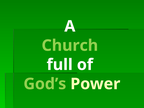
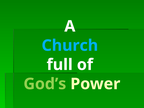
Church colour: light green -> light blue (70, 46)
